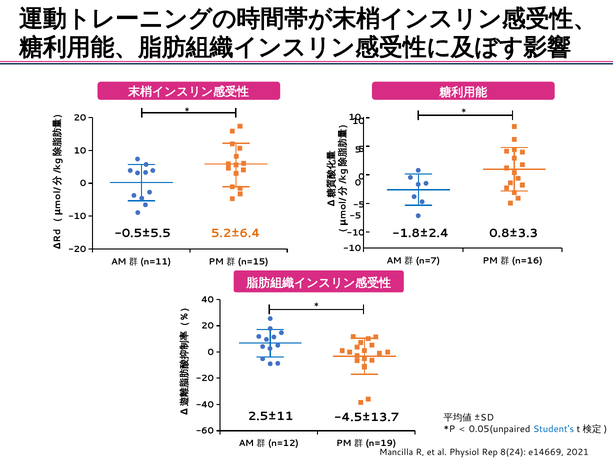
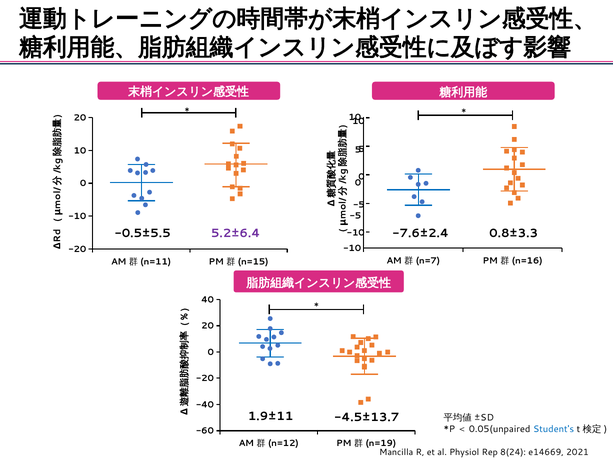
5.2±6.4 colour: orange -> purple (236, 233)
-1.8±2.4: -1.8±2.4 -> -7.6±2.4 (421, 233)
2.5±11: 2.5±11 -> 1.9±11 (271, 416)
